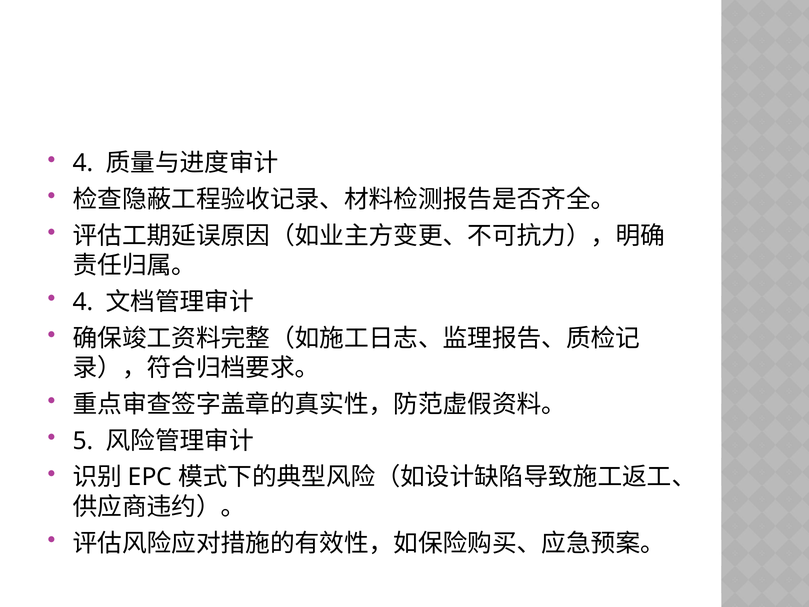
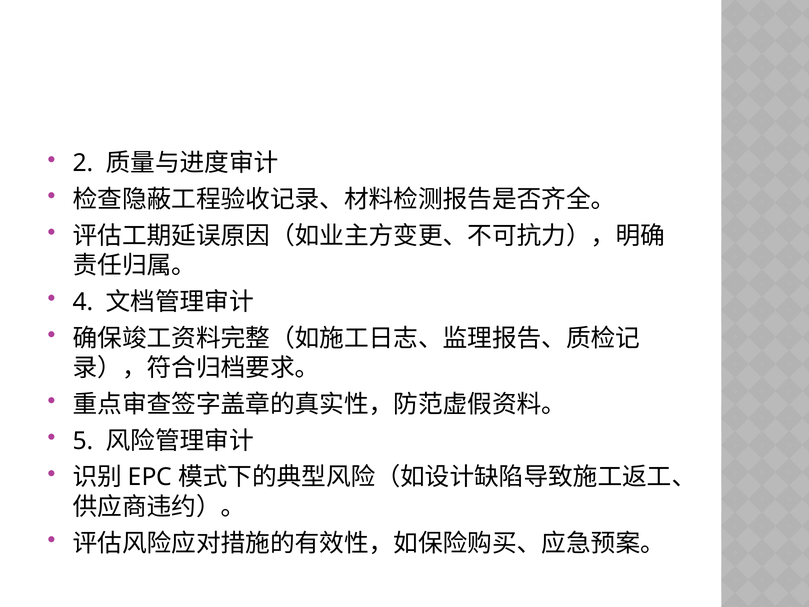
4: 4 -> 2 (83, 163)
